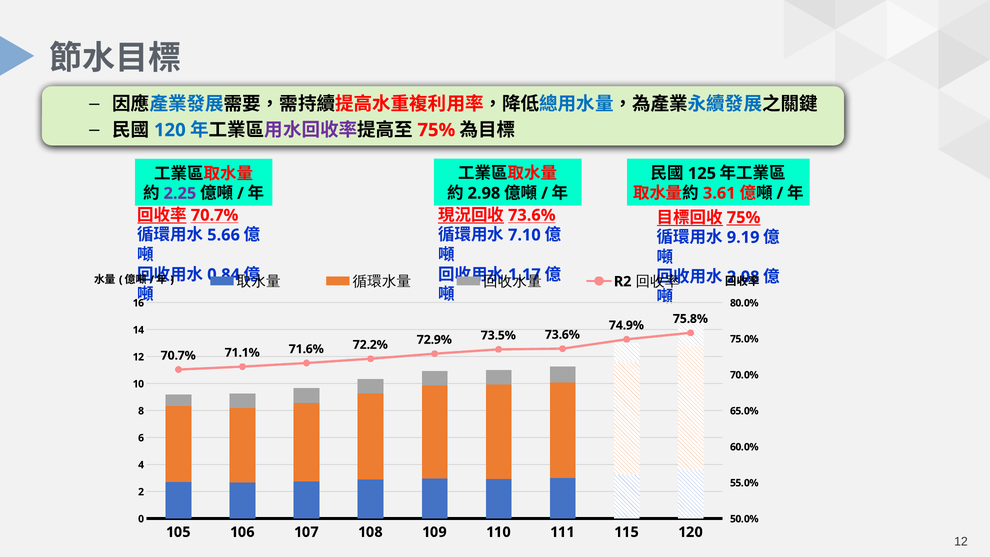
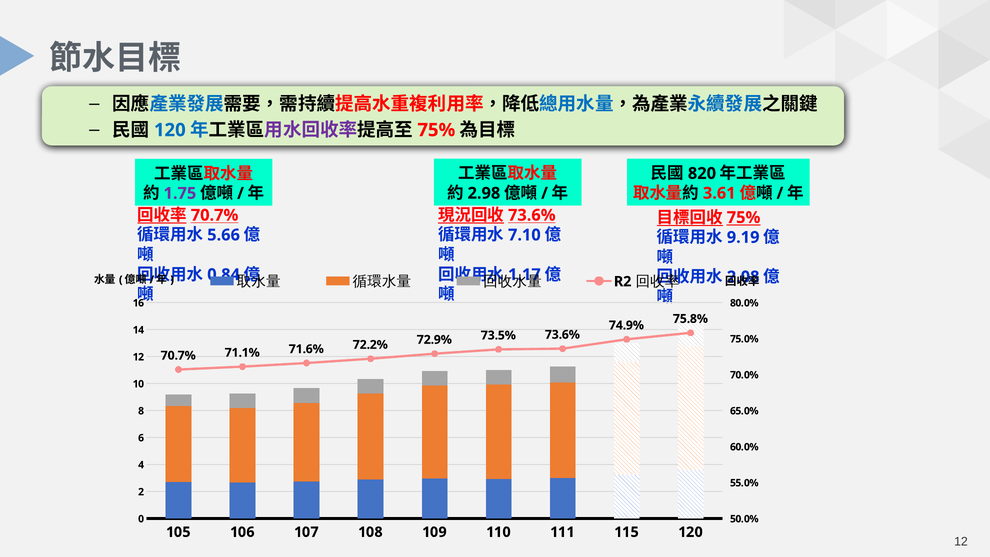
125: 125 -> 820 (702, 173)
2.25: 2.25 -> 1.75 (180, 193)
